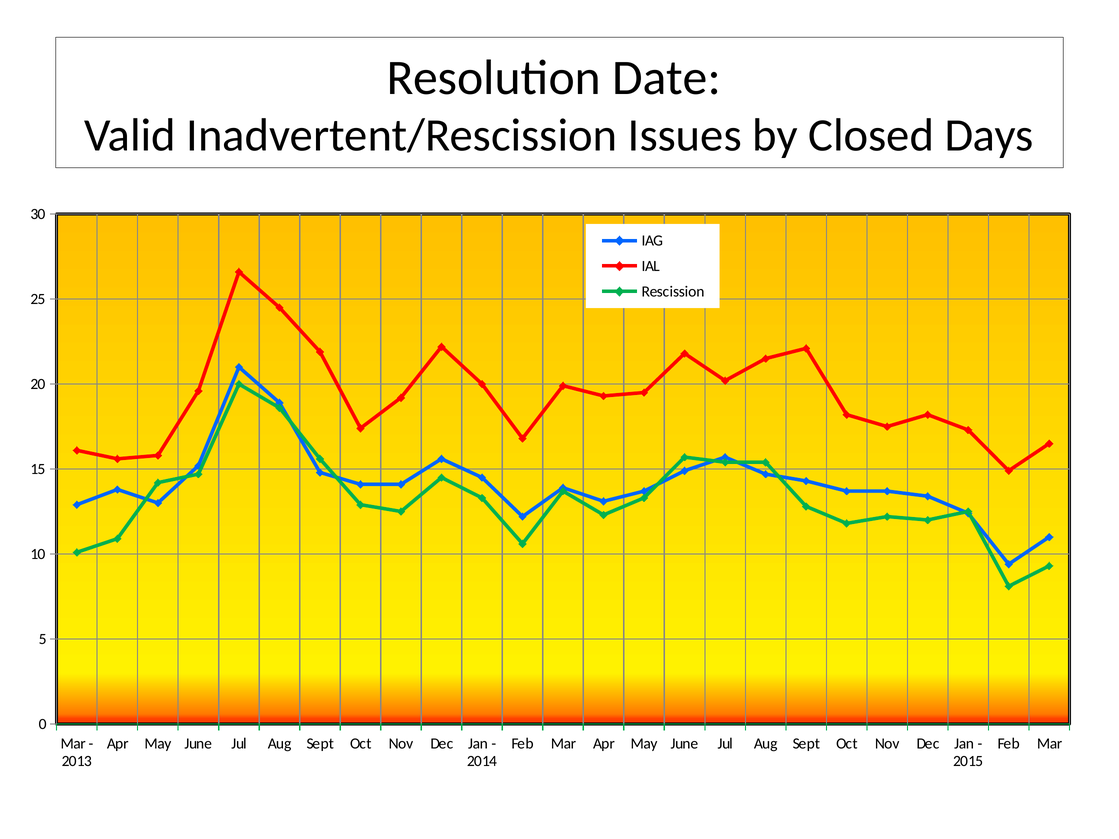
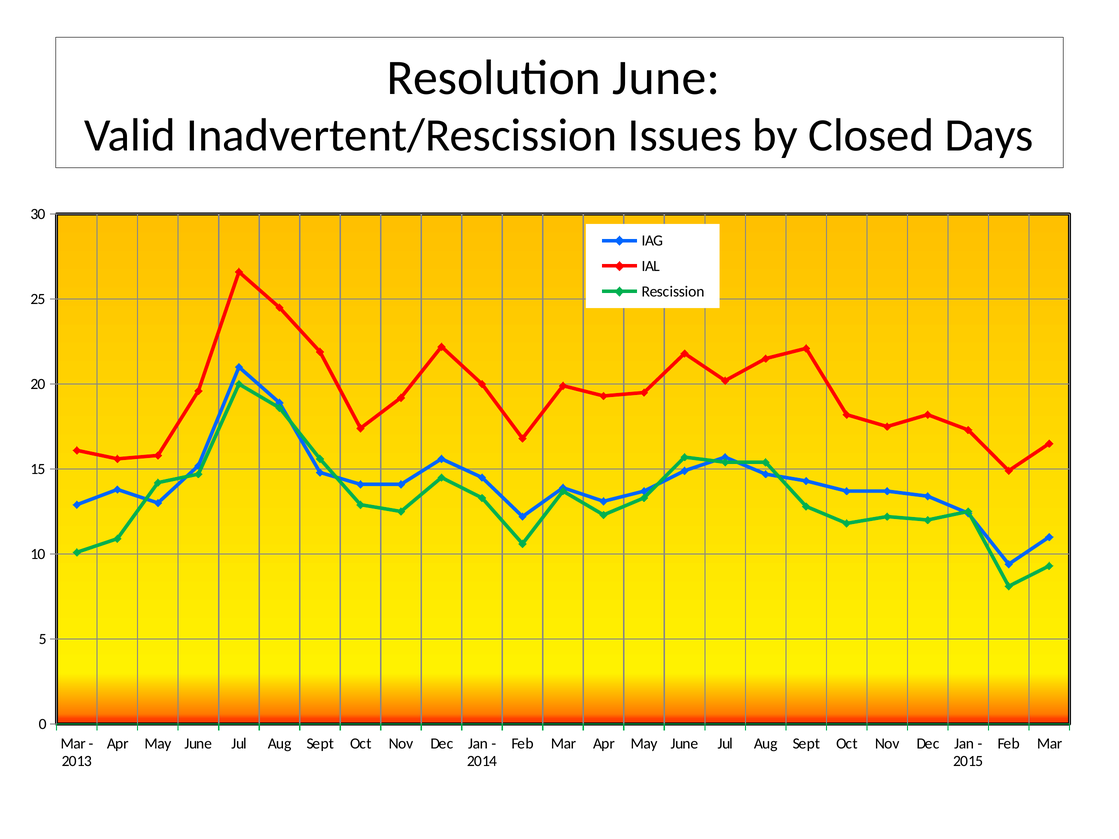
Resolution Date: Date -> June (666, 78)
